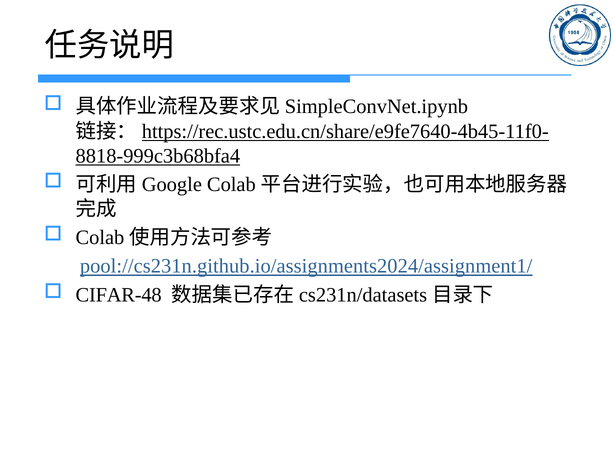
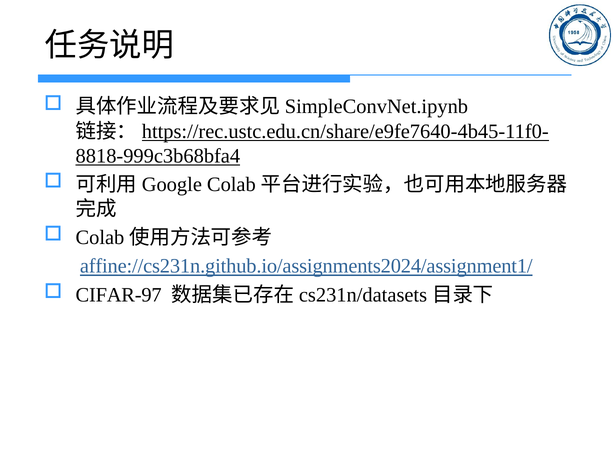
pool://cs231n.github.io/assignments2024/assignment1/: pool://cs231n.github.io/assignments2024/assignment1/ -> affine://cs231n.github.io/assignments2024/assignment1/ (306, 266)
CIFAR-48: CIFAR-48 -> CIFAR-97 (119, 295)
